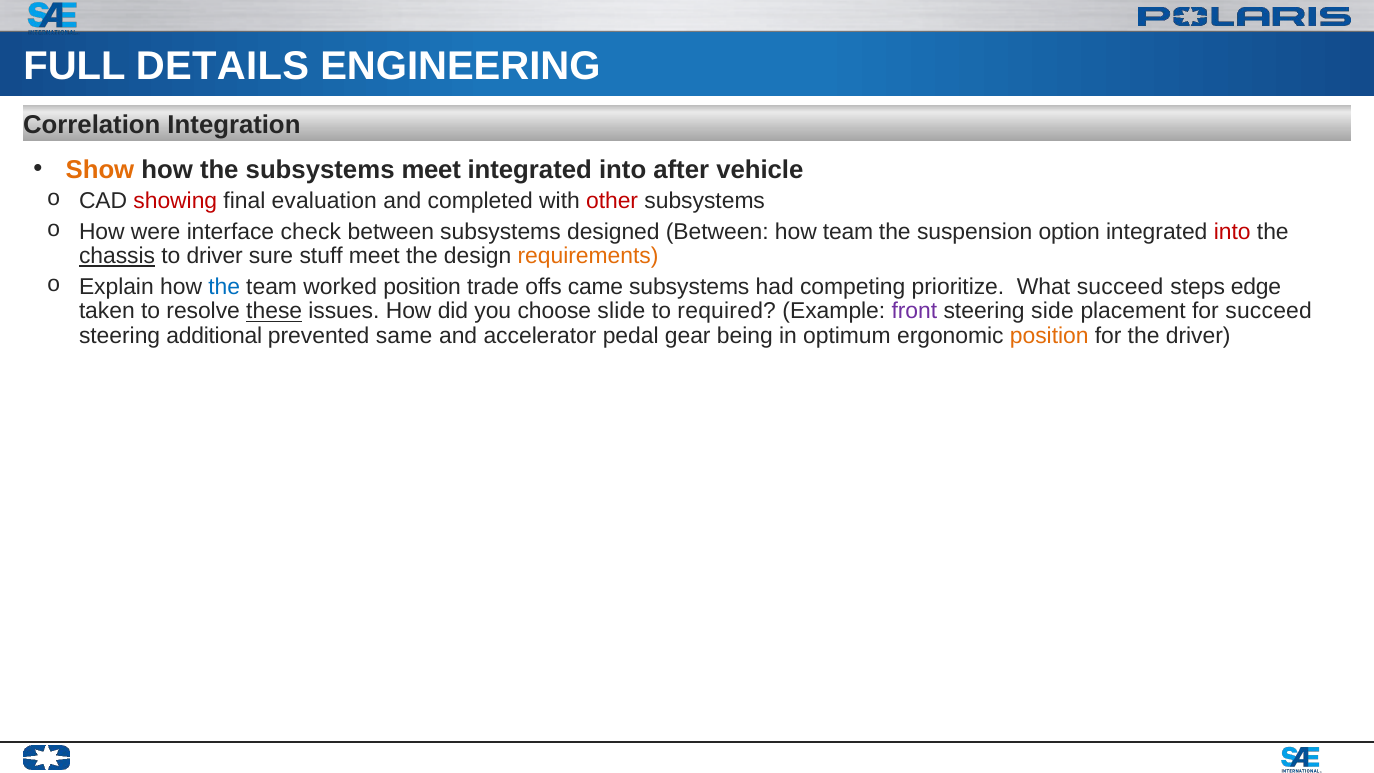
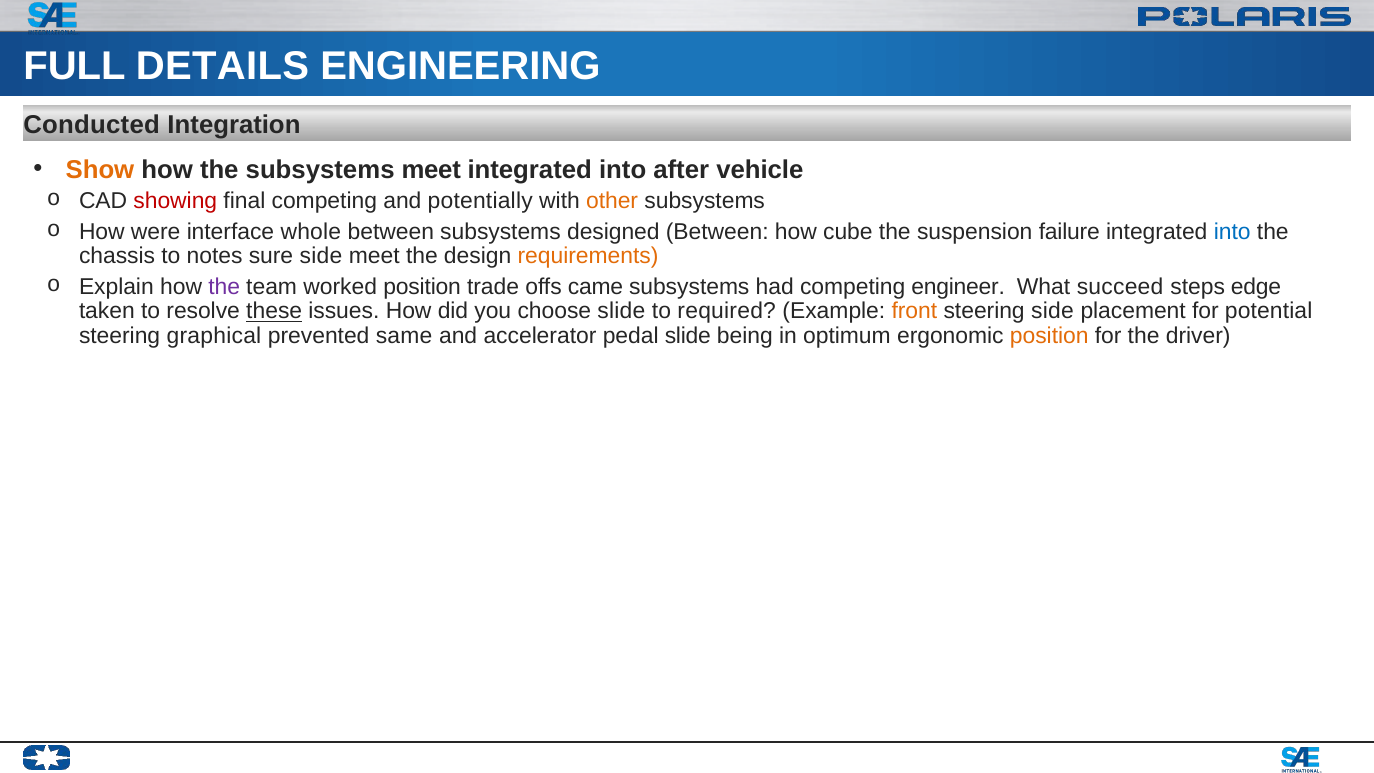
Correlation: Correlation -> Conducted (92, 125)
final evaluation: evaluation -> competing (324, 201)
completed: completed -> potentially (480, 201)
other colour: red -> orange (612, 201)
check: check -> whole (311, 231)
how team: team -> cube (848, 231)
option: option -> failure (1069, 231)
into colour: red -> blue (1232, 231)
chassis underline: present -> none (117, 256)
to driver: driver -> notes (215, 256)
sure stuff: stuff -> side (321, 256)
the colour: blue -> purple (224, 287)
prioritize: prioritize -> engineer (958, 287)
front colour: purple -> orange (914, 311)
for succeed: succeed -> potential (1269, 311)
additional: additional -> graphical (214, 336)
pedal gear: gear -> slide (688, 336)
